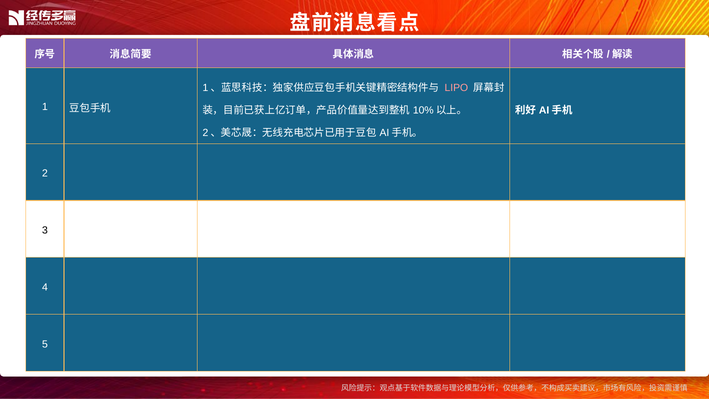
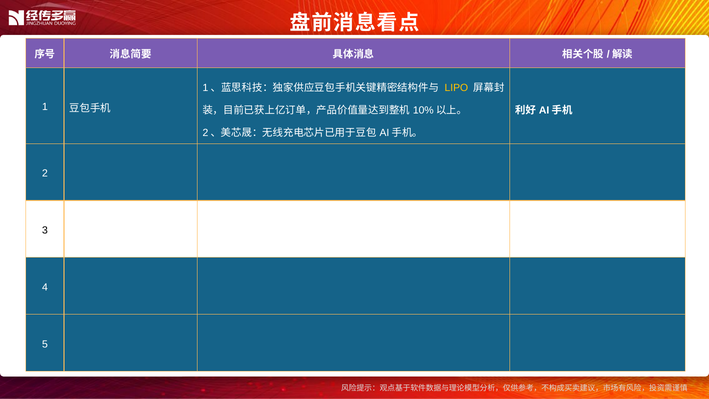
LIPO colour: pink -> yellow (456, 88)
